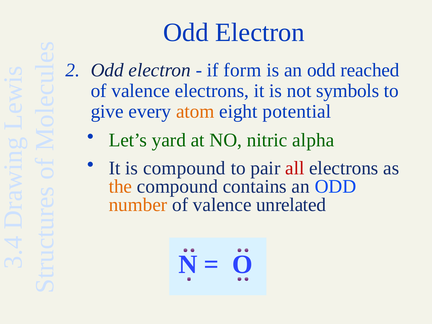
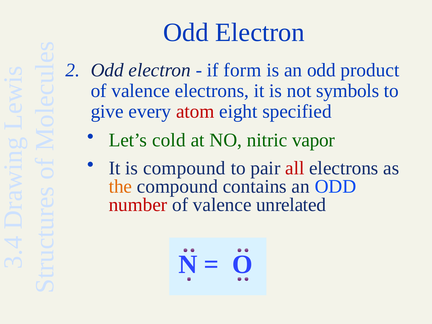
reached: reached -> product (370, 70)
atom colour: orange -> red (195, 112)
potential: potential -> specified (297, 112)
yard: yard -> cold (169, 140)
alpha: alpha -> vapor (313, 140)
number colour: orange -> red (138, 205)
